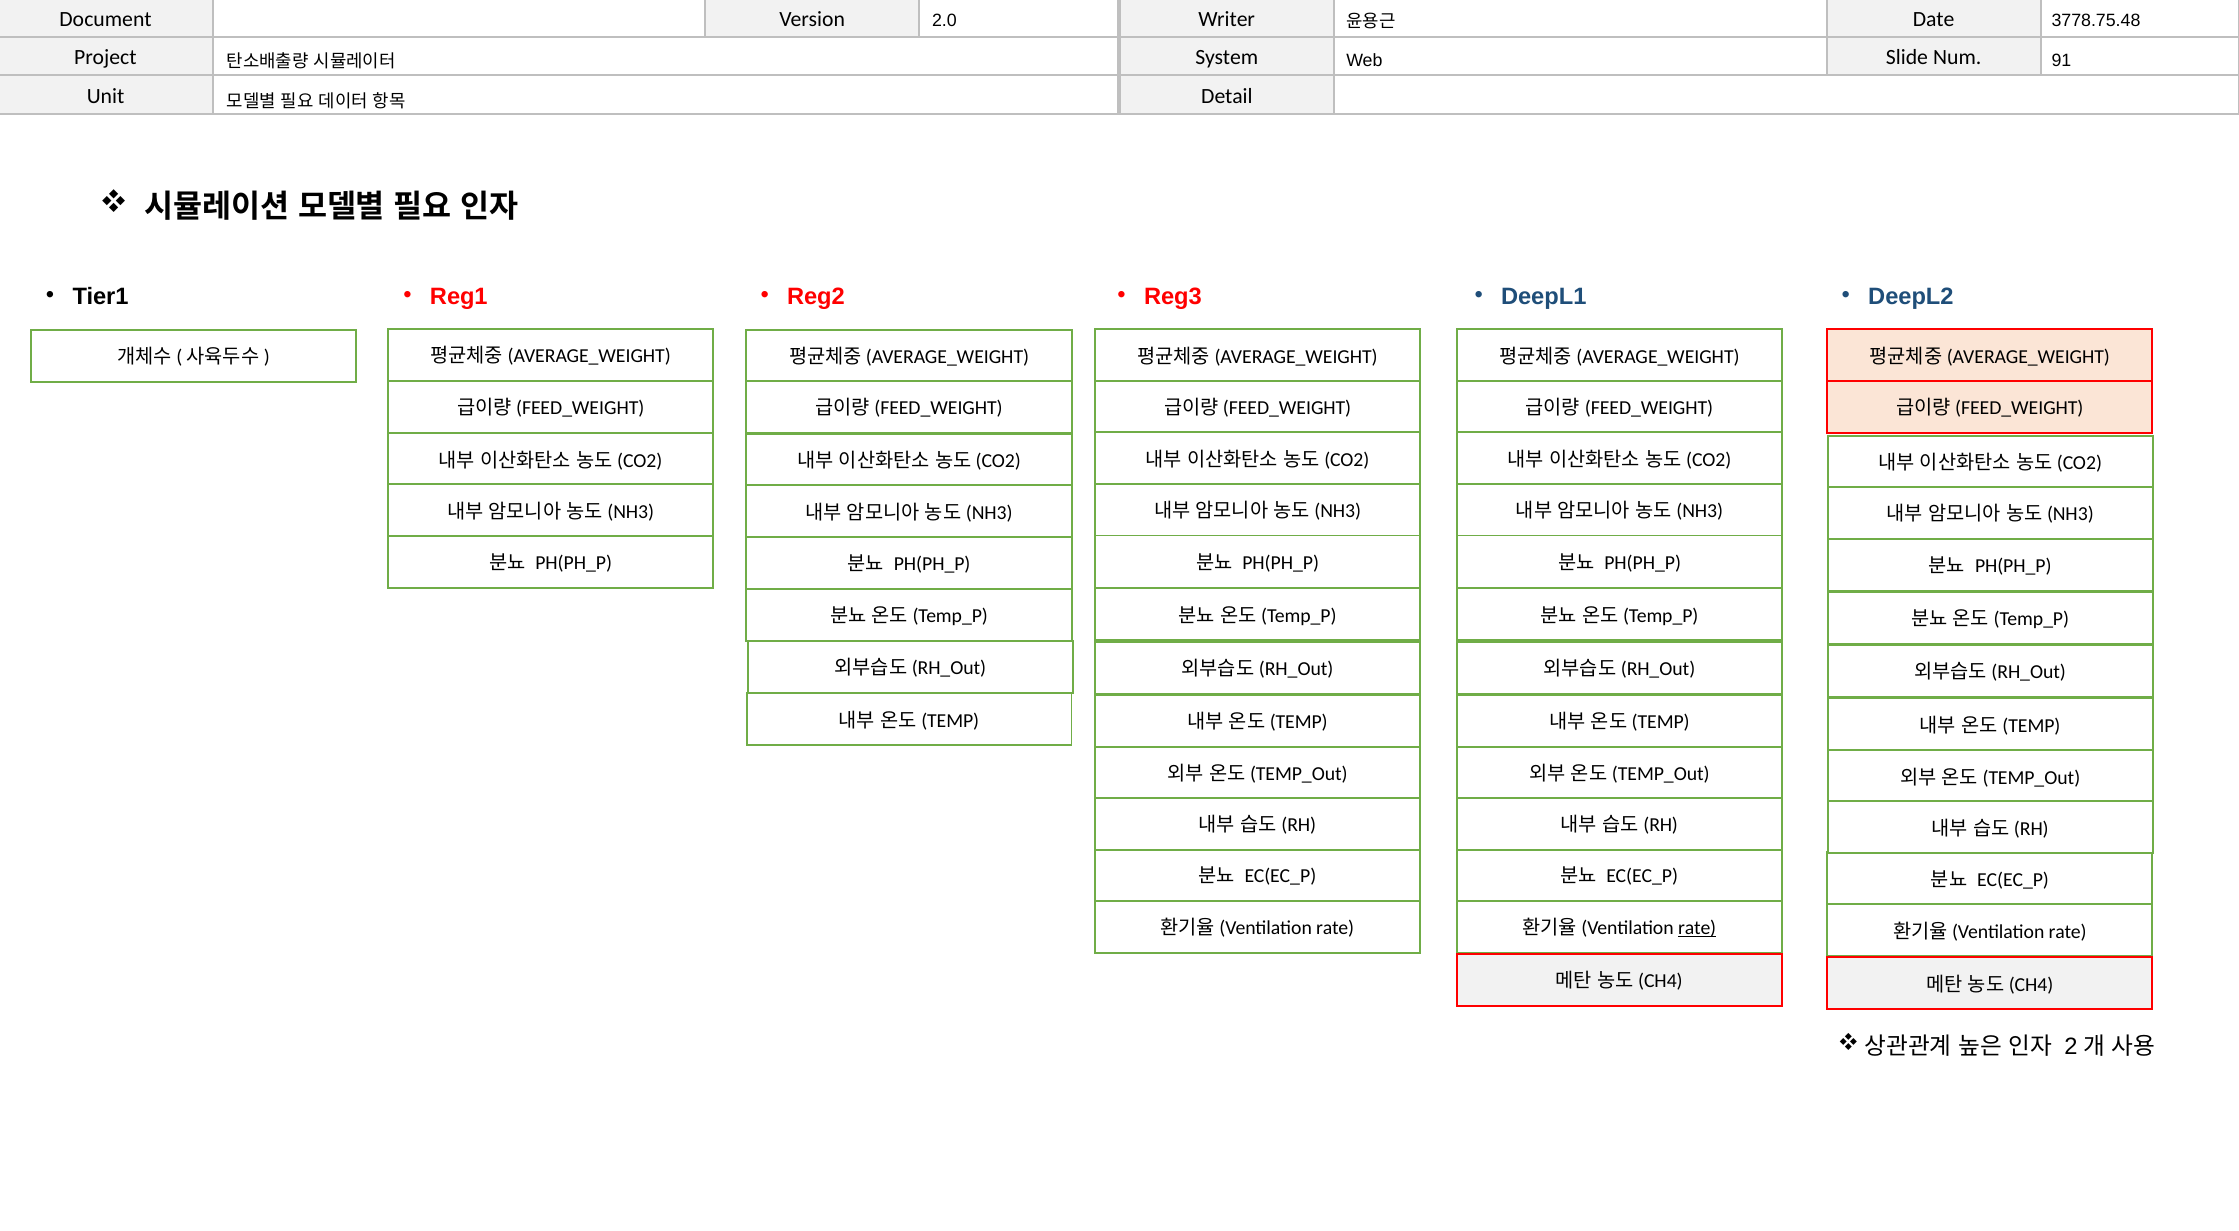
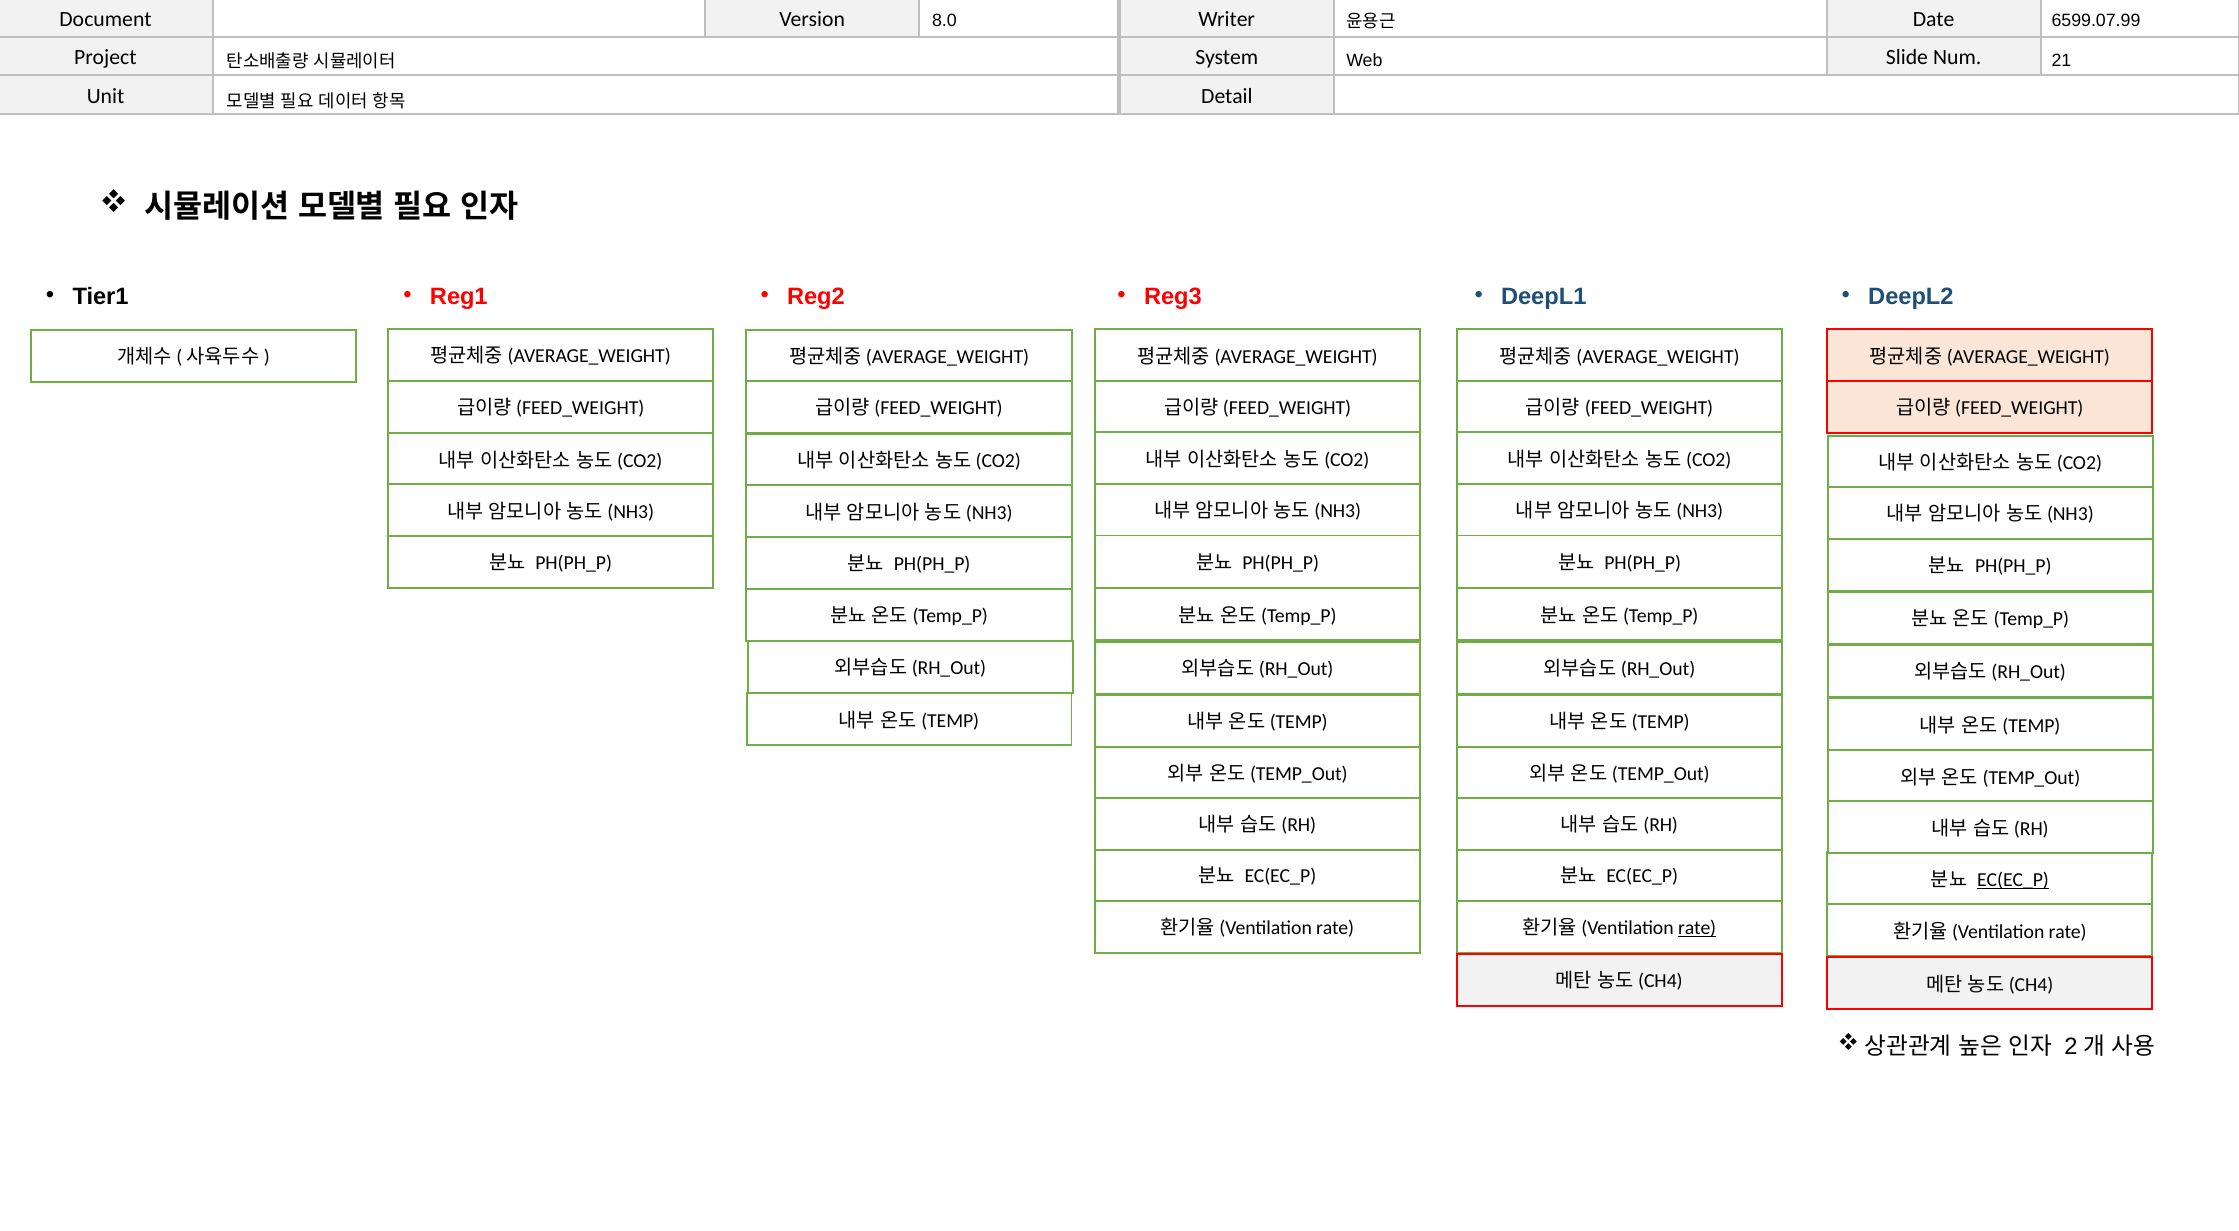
2.0: 2.0 -> 8.0 (944, 20)
3778.75.48: 3778.75.48 -> 6599.07.99 (2096, 20)
91: 91 -> 21 (2061, 60)
EC(EC_P underline: none -> present (2013, 880)
